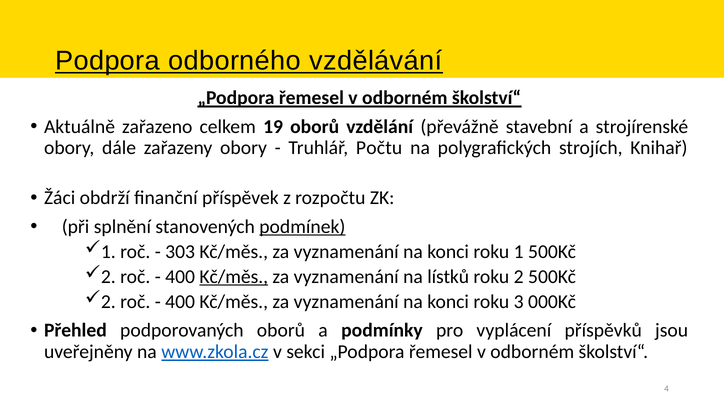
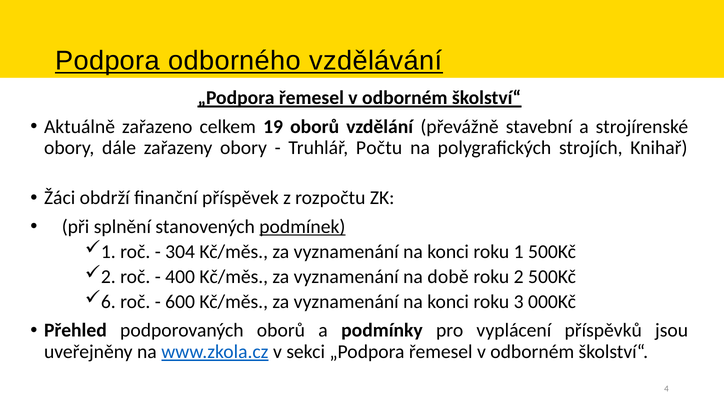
303: 303 -> 304 (180, 252)
Kč/měs underline: present -> none (234, 277)
lístků: lístků -> době (448, 277)
2: 2 -> 6 (108, 302)
400: 400 -> 600 (180, 302)
